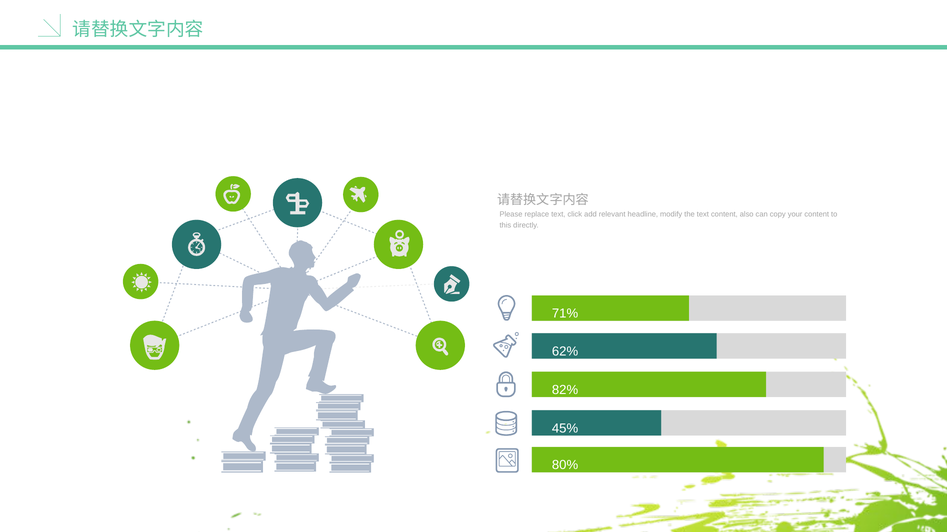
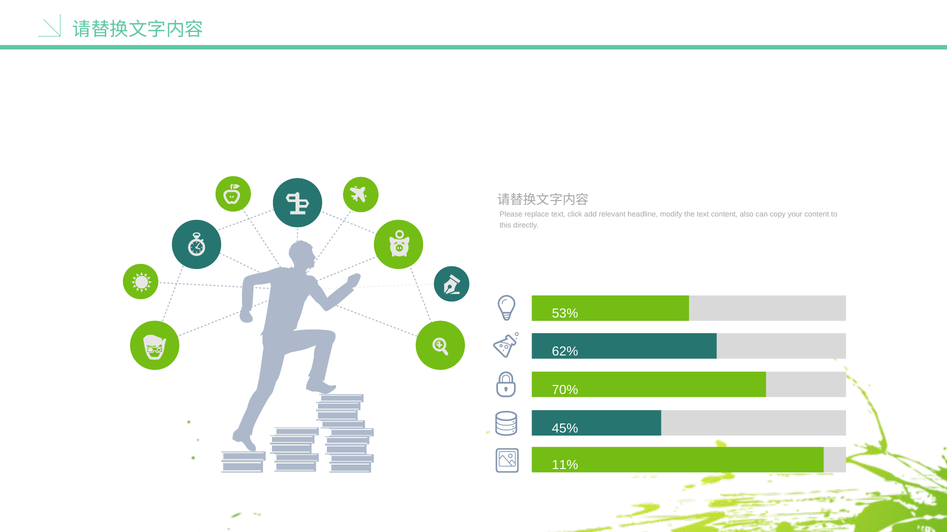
71%: 71% -> 53% (565, 314)
82%: 82% -> 70% (565, 390)
80%: 80% -> 11% (565, 466)
